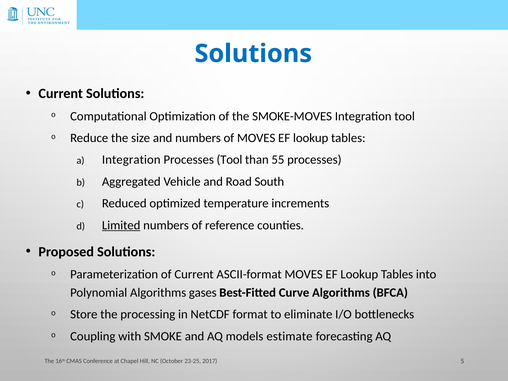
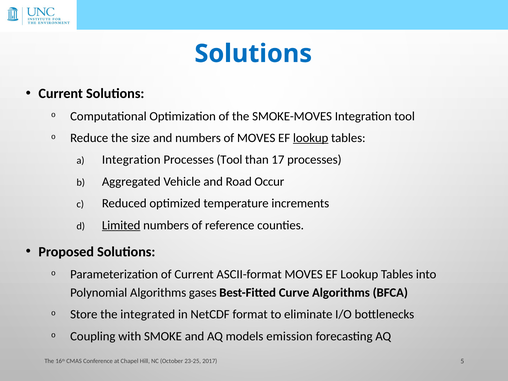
lookup underline: none -> present (311, 138)
55: 55 -> 17 (278, 160)
South: South -> Occur (269, 182)
processing: processing -> integrated (148, 314)
estimate: estimate -> emission (289, 336)
